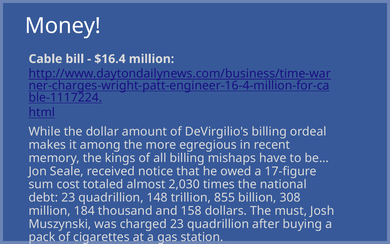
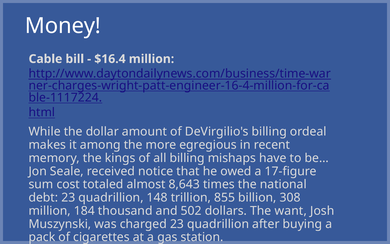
2,030: 2,030 -> 8,643 (184, 184)
158: 158 -> 502 (191, 211)
must: must -> want (291, 211)
